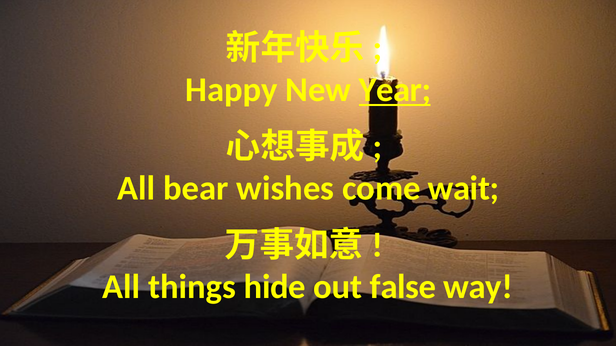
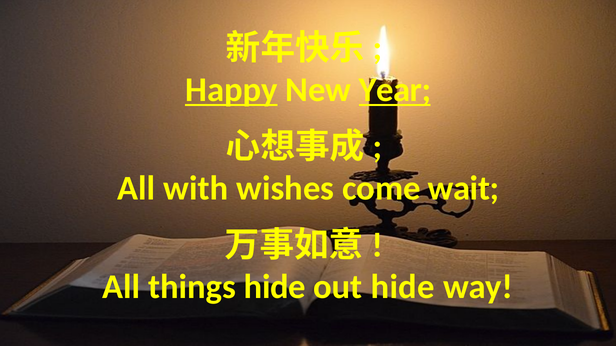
Happy underline: none -> present (231, 90)
bear: bear -> with (196, 189)
out false: false -> hide (403, 287)
